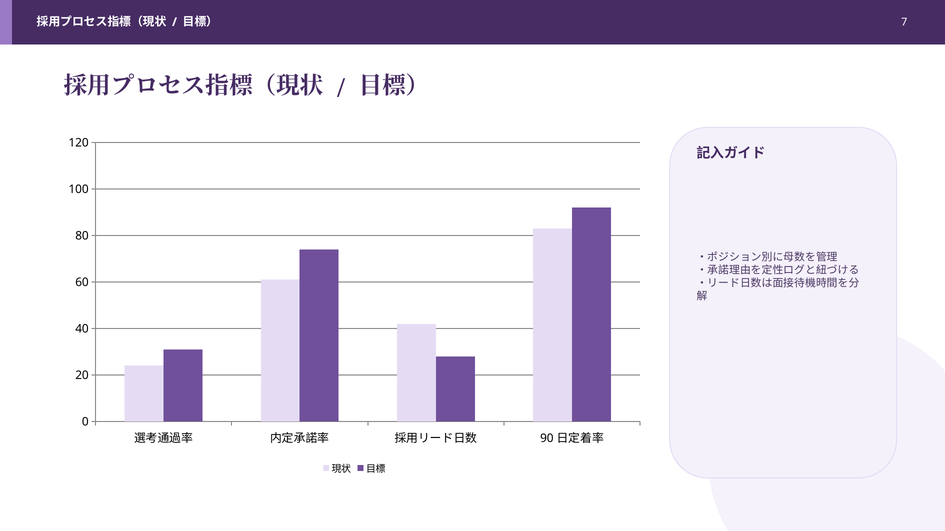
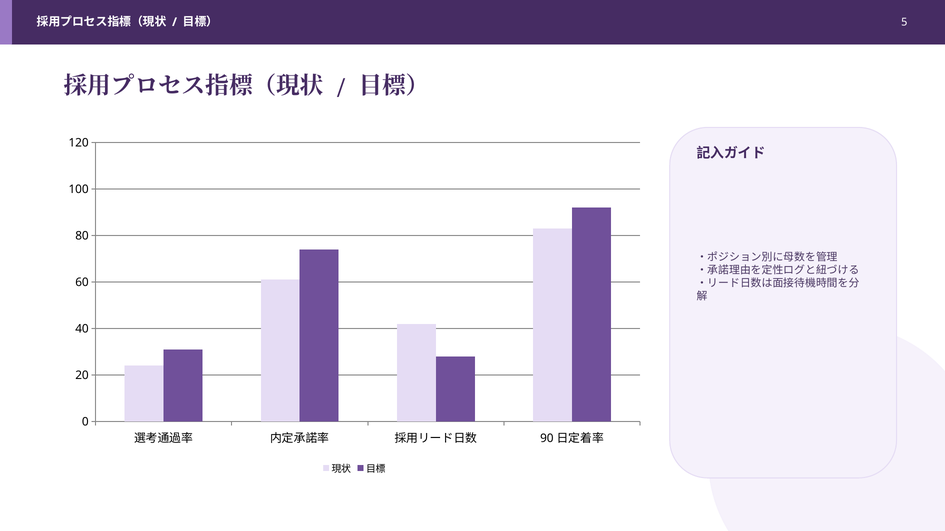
7: 7 -> 5 (904, 22)
